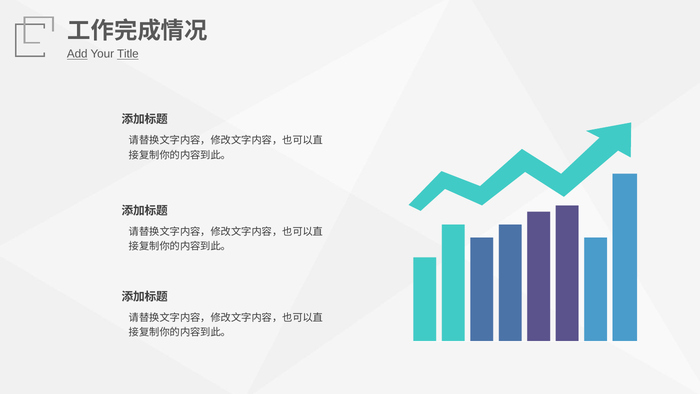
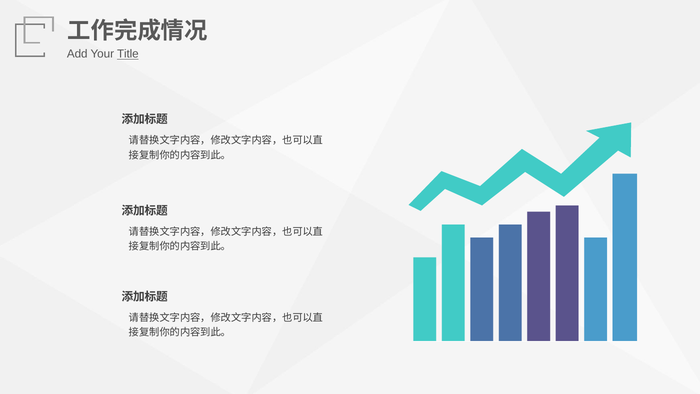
Add underline: present -> none (77, 54)
